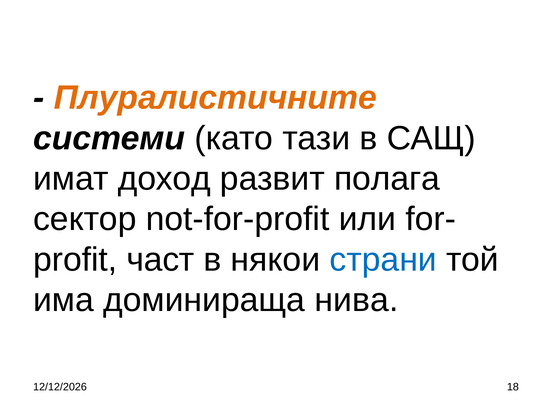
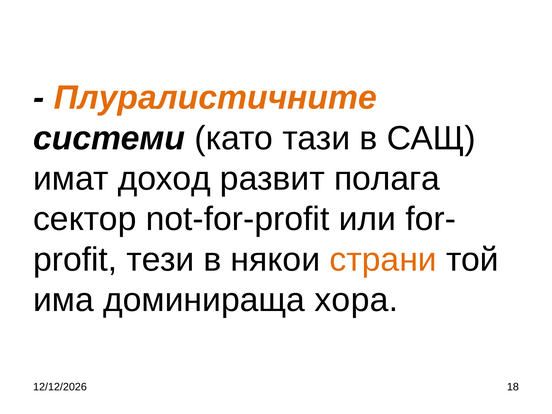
част: част -> тези (160, 260)
страни colour: blue -> orange (383, 260)
нива: нива -> хора (356, 300)
